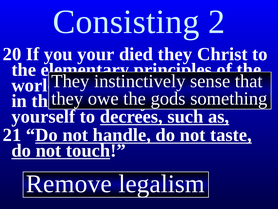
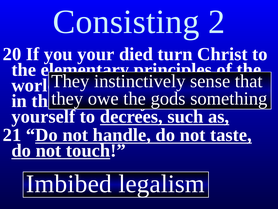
died they: they -> turn (175, 54)
Remove: Remove -> Imbibed (69, 183)
